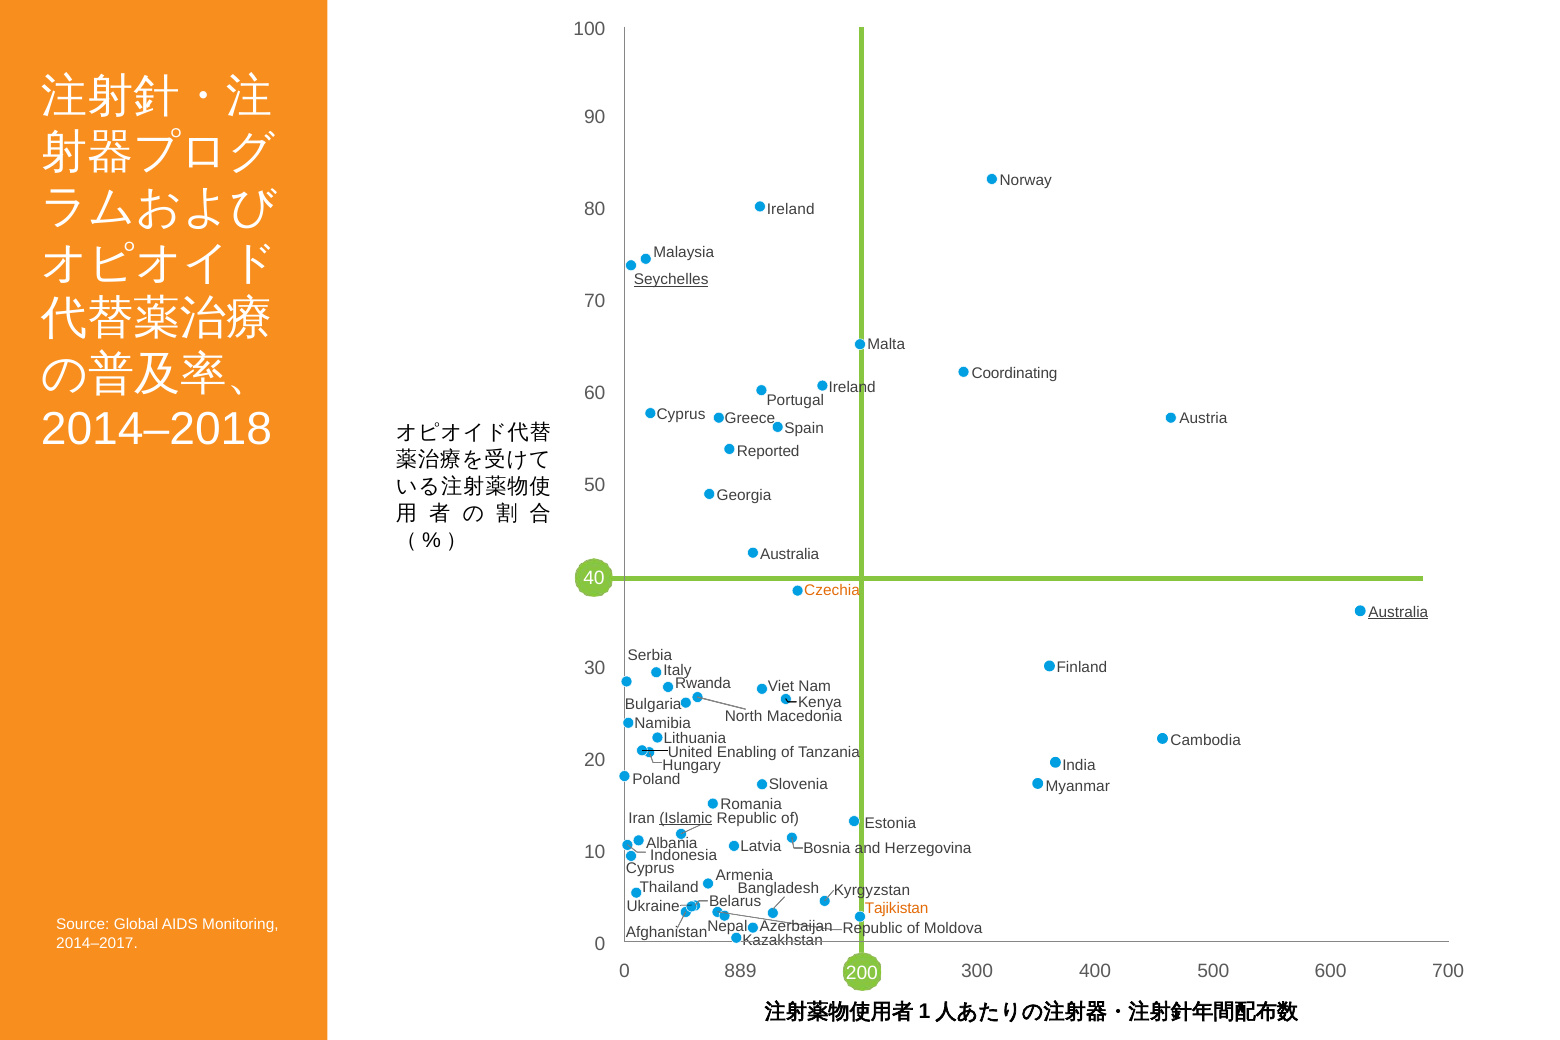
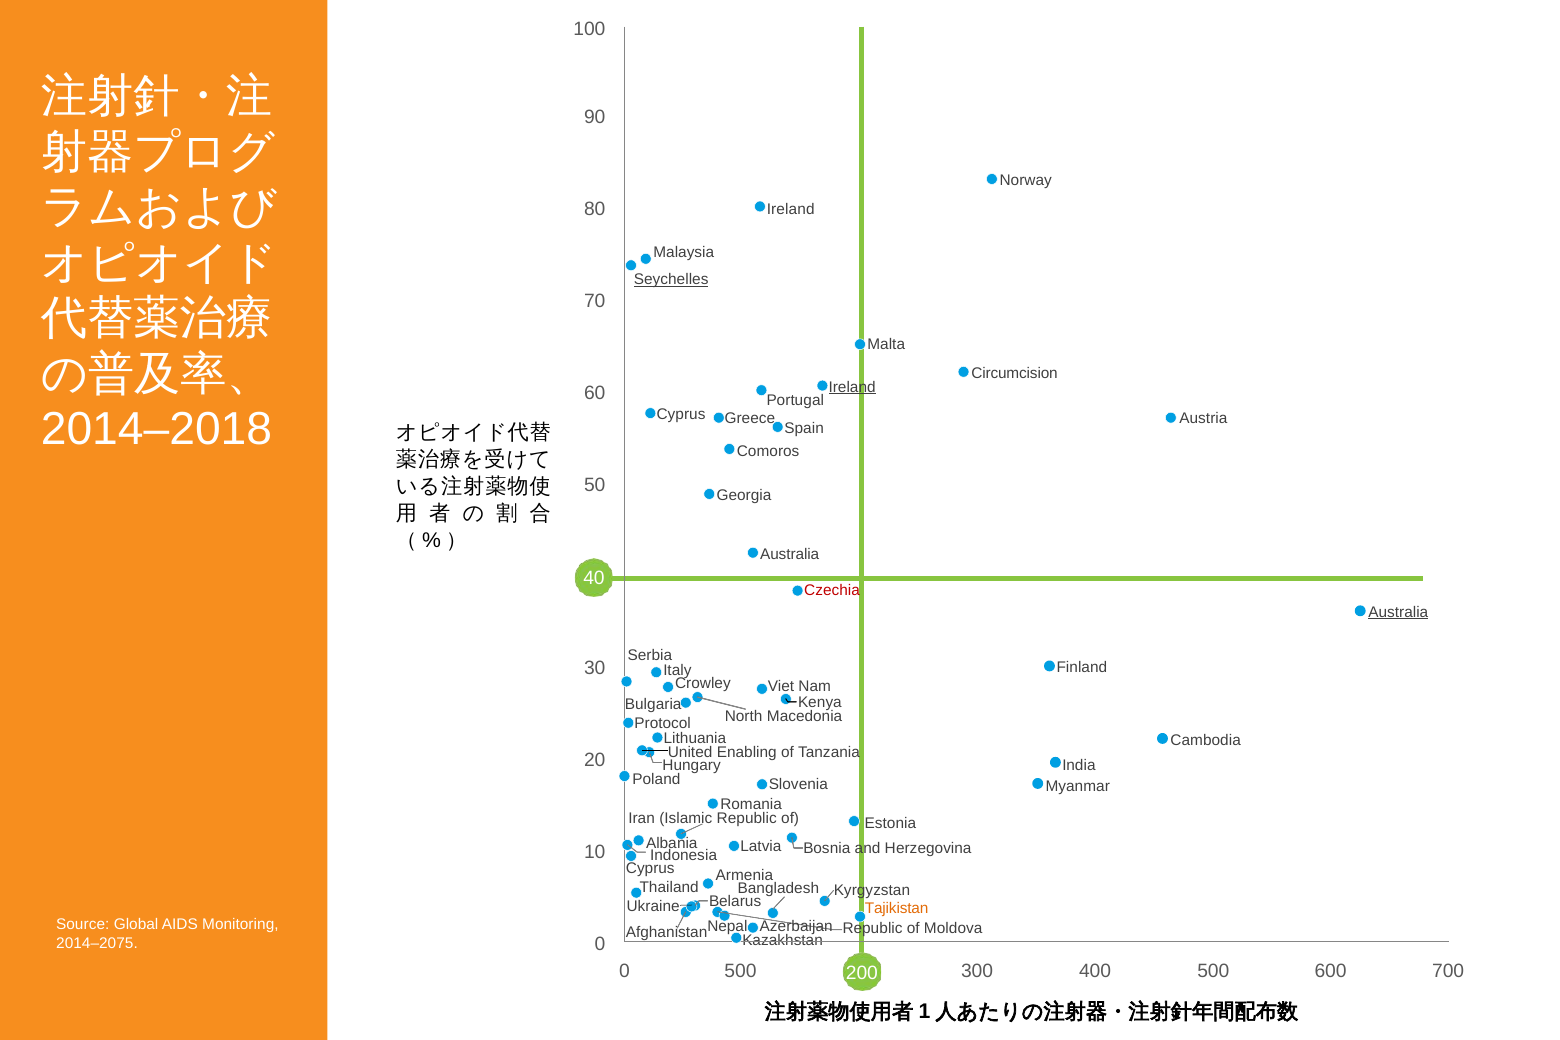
Coordinating: Coordinating -> Circumcision (1015, 373)
Ireland underline: none -> present (852, 387)
Reported: Reported -> Comoros (768, 451)
Czechia colour: orange -> red (832, 591)
Rwanda: Rwanda -> Crowley (703, 684)
Namibia: Namibia -> Protocol (663, 723)
Islamic underline: present -> none (686, 818)
2014–2017: 2014–2017 -> 2014–2075 (97, 943)
0 889: 889 -> 500 (740, 971)
